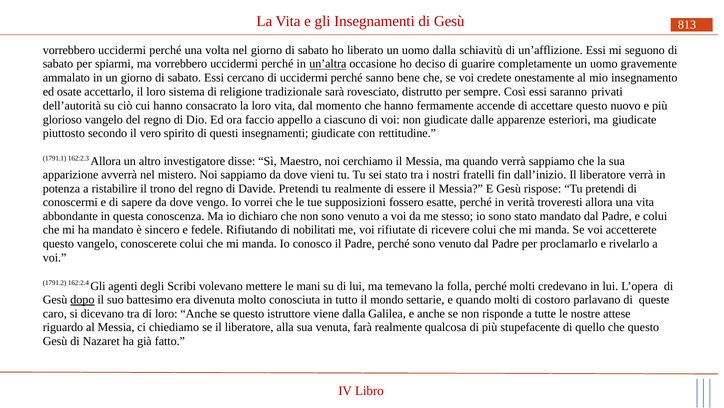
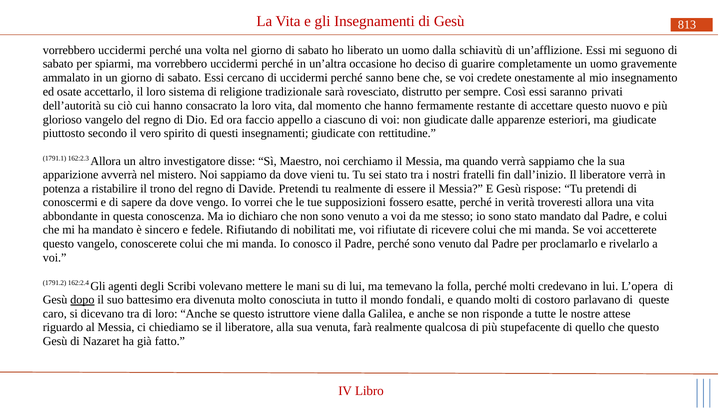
un’altra underline: present -> none (328, 64)
accende: accende -> restante (496, 106)
settarie: settarie -> fondali (425, 300)
